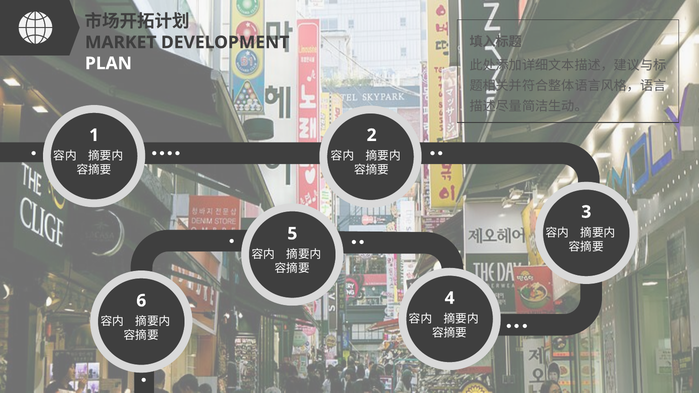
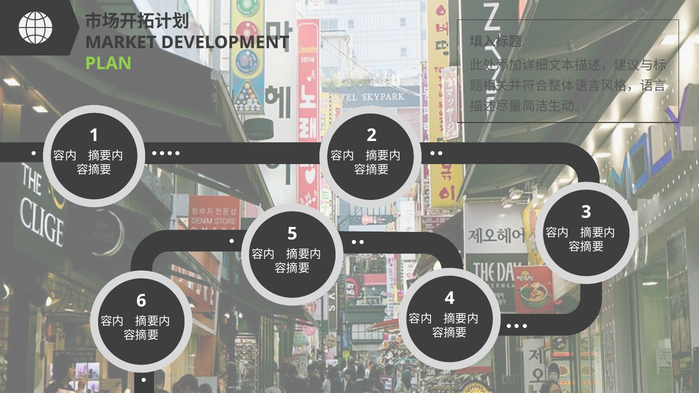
PLAN colour: white -> light green (108, 63)
